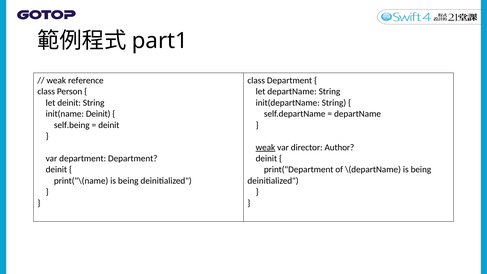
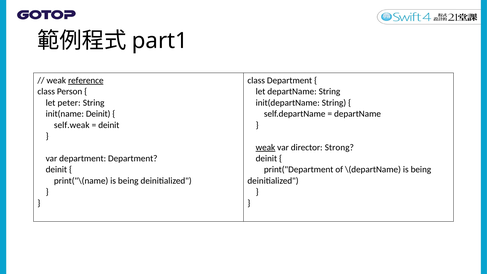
reference underline: none -> present (86, 80)
let deinit: deinit -> peter (69, 103)
self.being: self.being -> self.weak (72, 125)
Author: Author -> Strong (339, 147)
